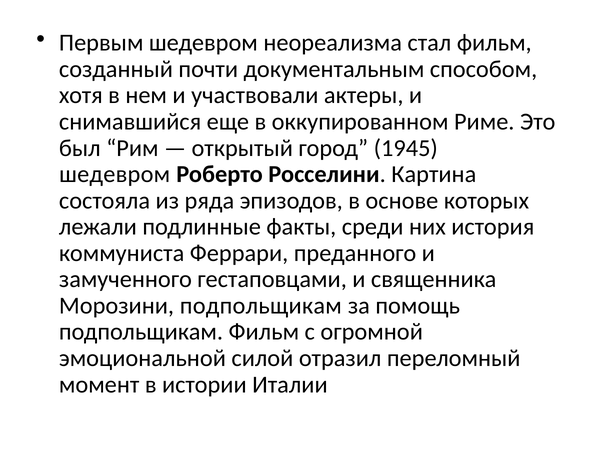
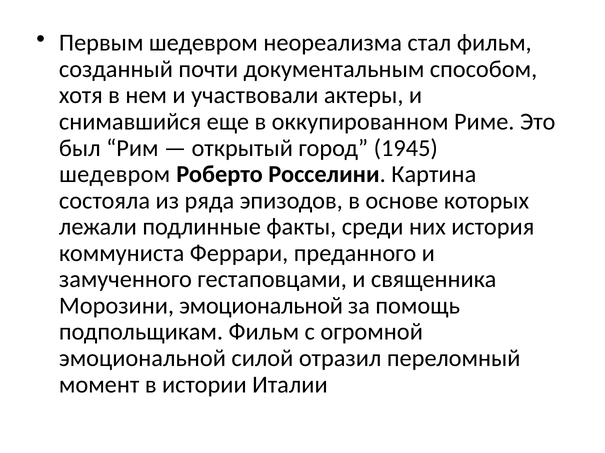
Морозини подпольщикам: подпольщикам -> эмоциональной (261, 306)
